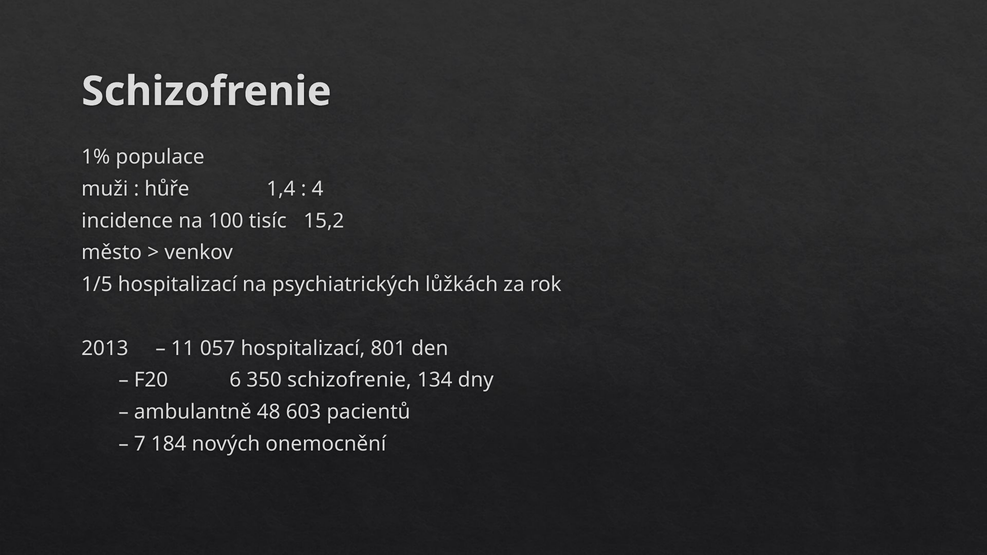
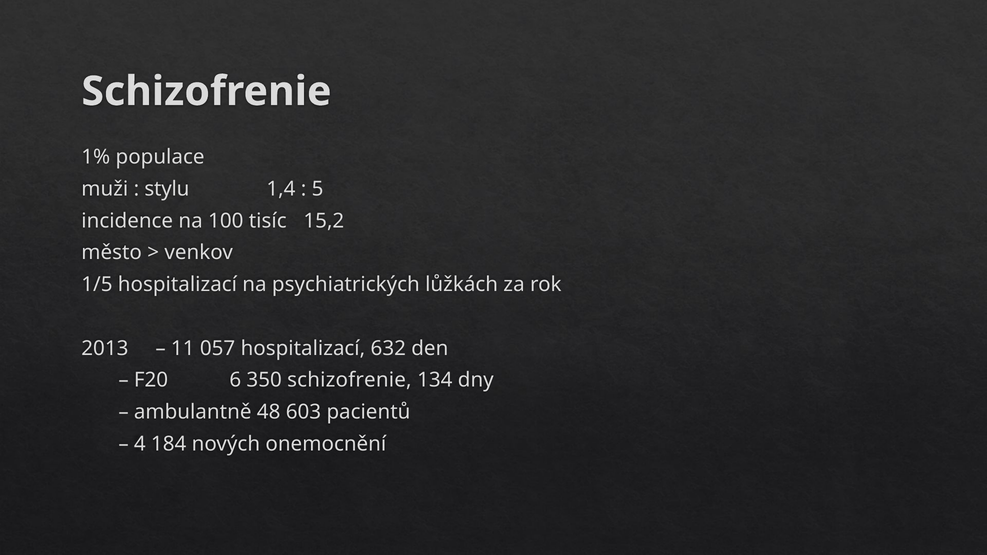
hůře: hůře -> stylu (167, 189)
4: 4 -> 5 (318, 189)
801: 801 -> 632 (388, 348)
7: 7 -> 4 (140, 444)
